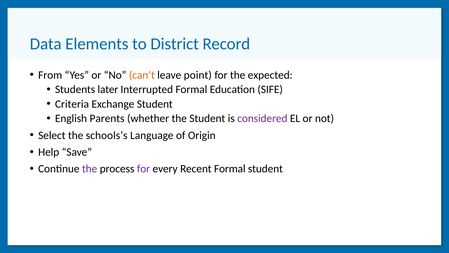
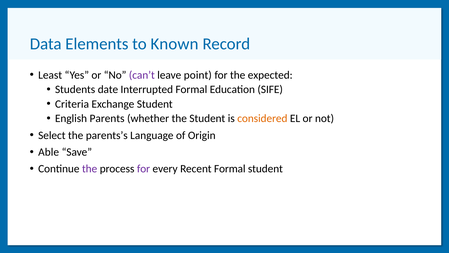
District: District -> Known (174, 44)
From: From -> Least (50, 75)
can’t colour: orange -> purple (142, 75)
later: later -> date (108, 89)
considered colour: purple -> orange (262, 118)
schools’s: schools’s -> parents’s (107, 135)
Help: Help -> Able (49, 152)
